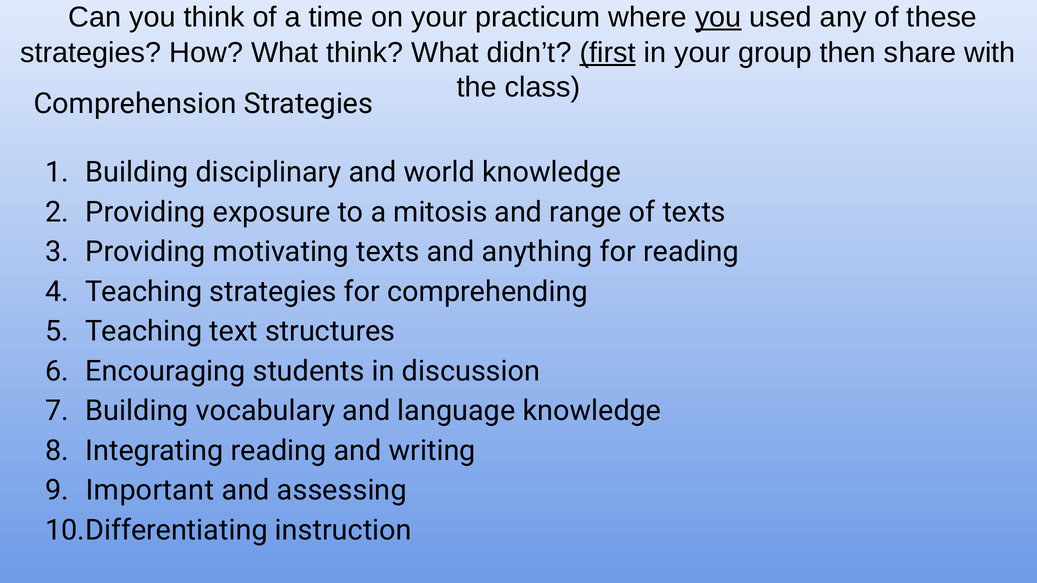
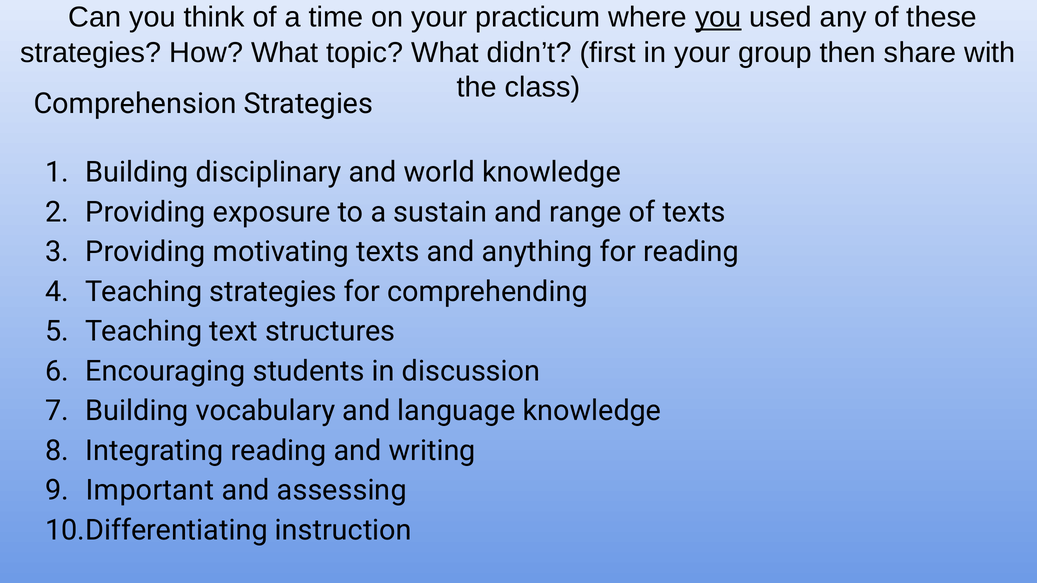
What think: think -> topic (365, 53)
first underline: present -> none (608, 53)
mitosis: mitosis -> sustain (440, 212)
